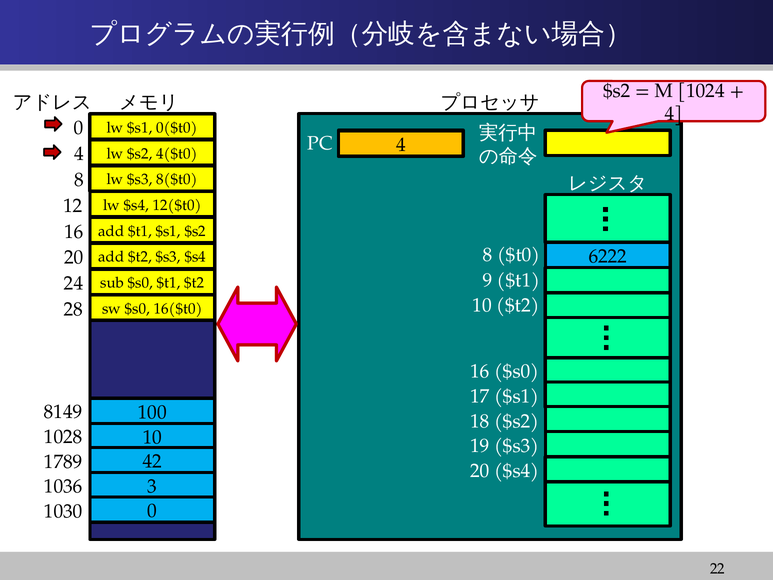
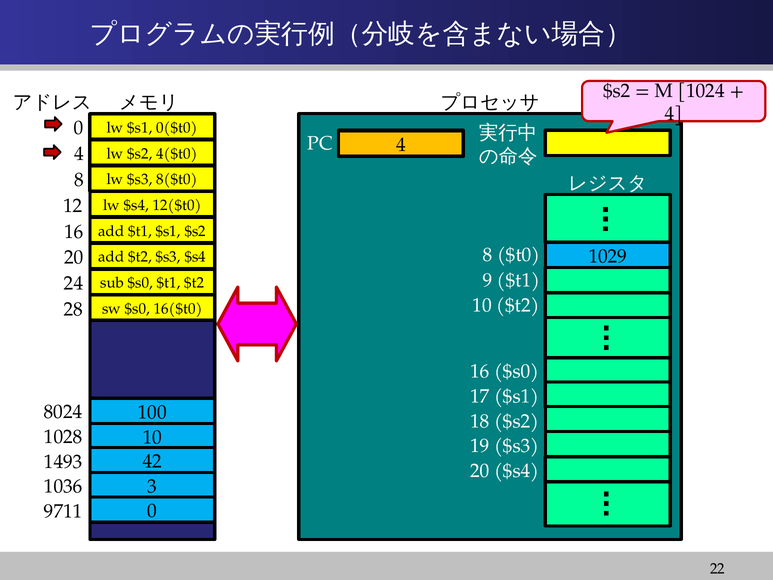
6222: 6222 -> 1029 (608, 256)
8149: 8149 -> 8024 (63, 412)
1789: 1789 -> 1493 (63, 461)
1030: 1030 -> 9711 (63, 511)
